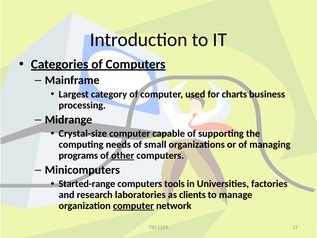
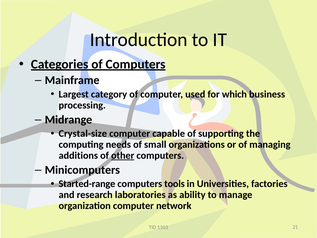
charts: charts -> which (234, 94)
programs: programs -> additions (78, 155)
clients: clients -> ability (192, 195)
computer underline: present -> none (133, 206)
